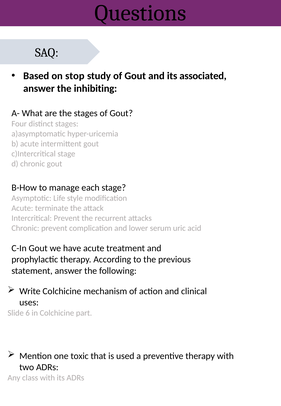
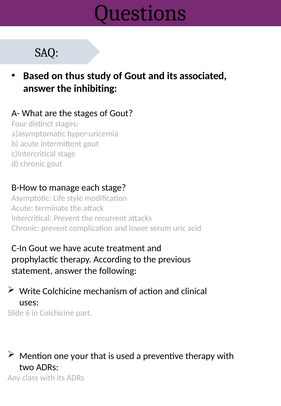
stop: stop -> thus (75, 76)
toxic: toxic -> your (79, 356)
